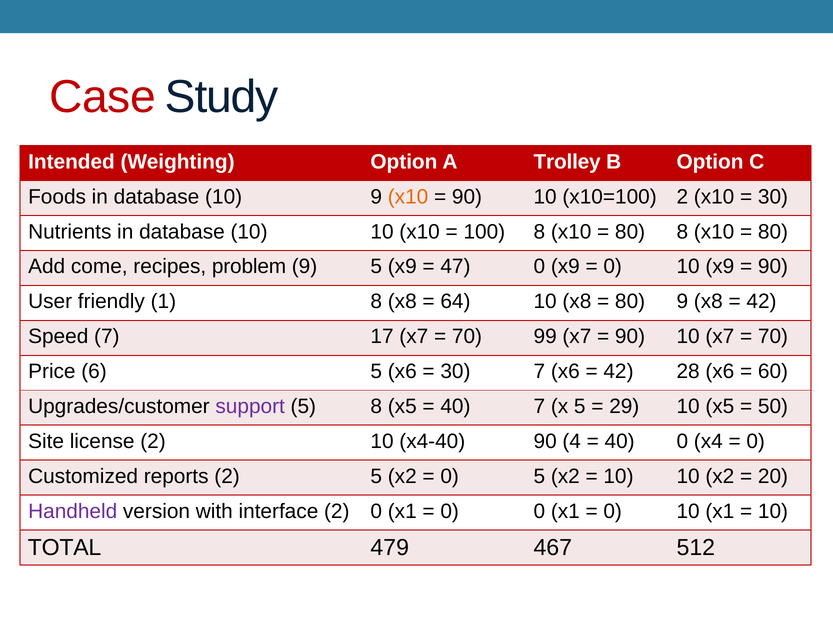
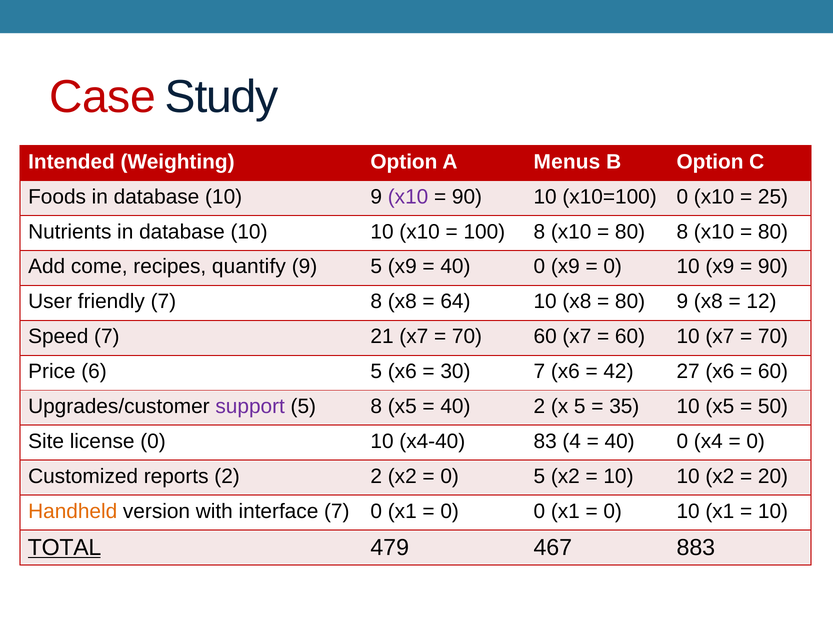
Trolley: Trolley -> Menus (567, 162)
x10 colour: orange -> purple (408, 197)
x10=100 2: 2 -> 0 (682, 197)
30: 30 -> 25 (773, 197)
problem: problem -> quantify (249, 267)
47: 47 -> 40 (455, 267)
friendly 1: 1 -> 7 (163, 302)
42: 42 -> 12 (761, 302)
17: 17 -> 21 (382, 337)
70 99: 99 -> 60 (545, 337)
90: 90 -> 60 (630, 337)
28: 28 -> 27 (688, 372)
40 7: 7 -> 2 (539, 407)
29: 29 -> 35 (624, 407)
license 2: 2 -> 0 (153, 442)
x4-40 90: 90 -> 83 (545, 442)
2 5: 5 -> 2 (376, 477)
Handheld colour: purple -> orange (73, 512)
interface 2: 2 -> 7 (337, 512)
TOTAL underline: none -> present (65, 548)
512: 512 -> 883 (696, 548)
